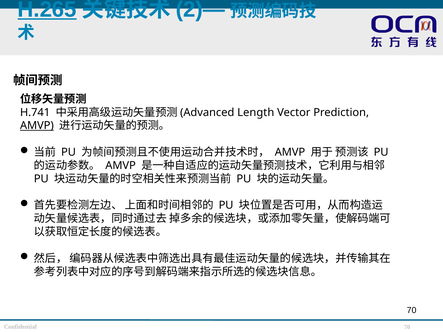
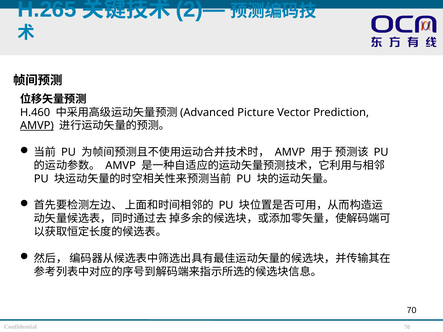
H.265 underline: present -> none (47, 10)
H.741: H.741 -> H.460 (35, 112)
Length: Length -> Picture (256, 112)
